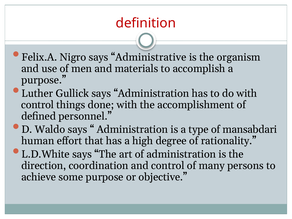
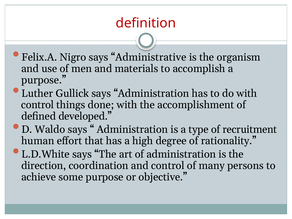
personnel: personnel -> developed (85, 116)
mansabdari: mansabdari -> recruitment (250, 129)
